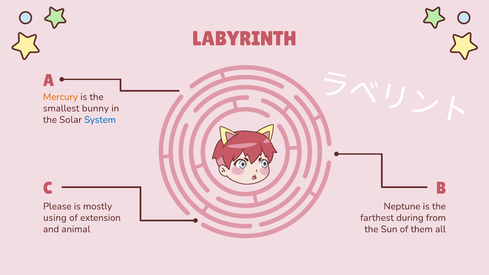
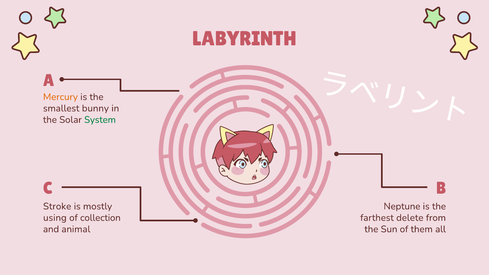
System colour: blue -> green (100, 120)
Please: Please -> Stroke (57, 206)
extension: extension -> collection (100, 218)
during: during -> delete (410, 218)
